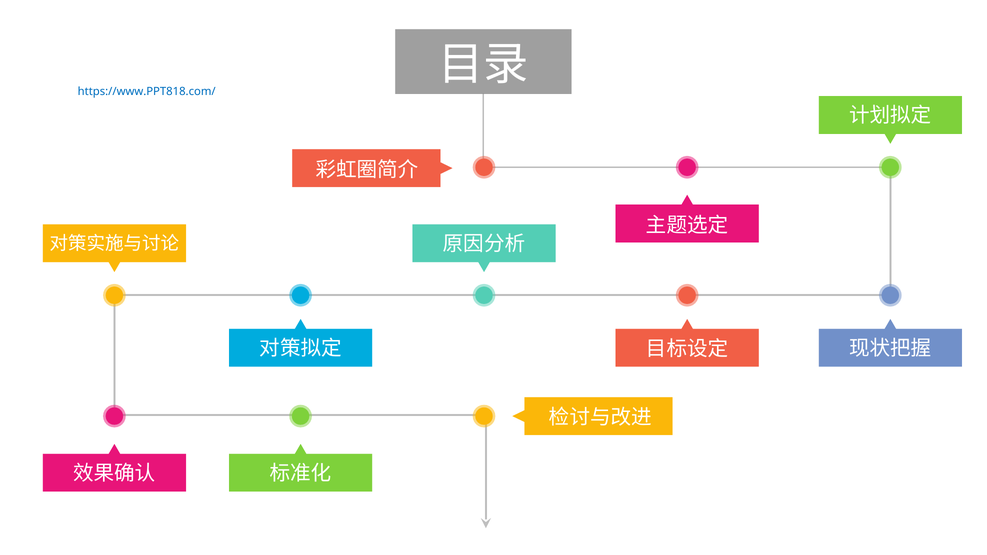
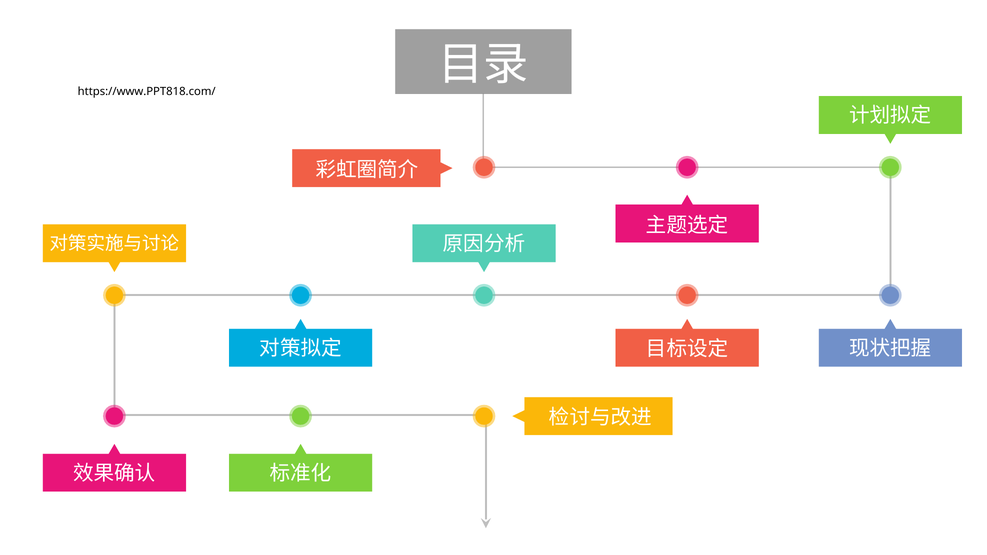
https://www.PPT818.com/ colour: blue -> black (147, 92)
